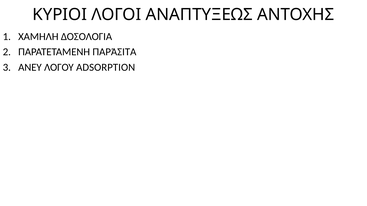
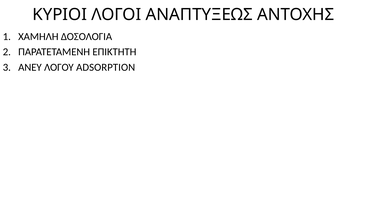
ΠΑΡΆΣΙΤΑ: ΠΑΡΆΣΙΤΑ -> ΕΠΙΚΤΗΤΗ (114, 52)
